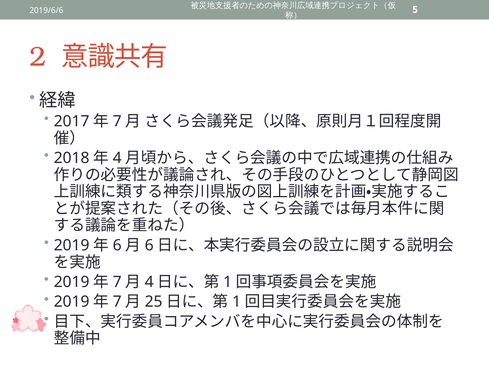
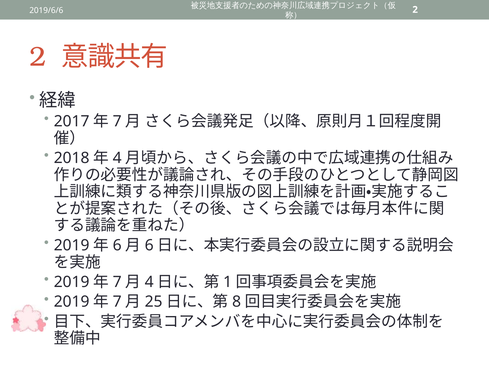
5: 5 -> 2 (415, 10)
1: 1 -> 8 (237, 302)
